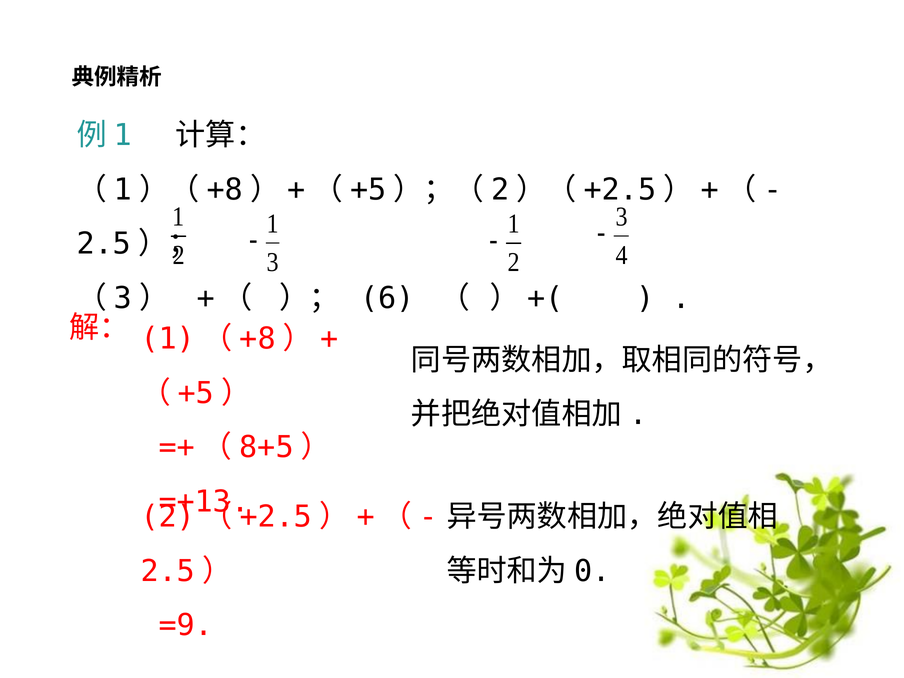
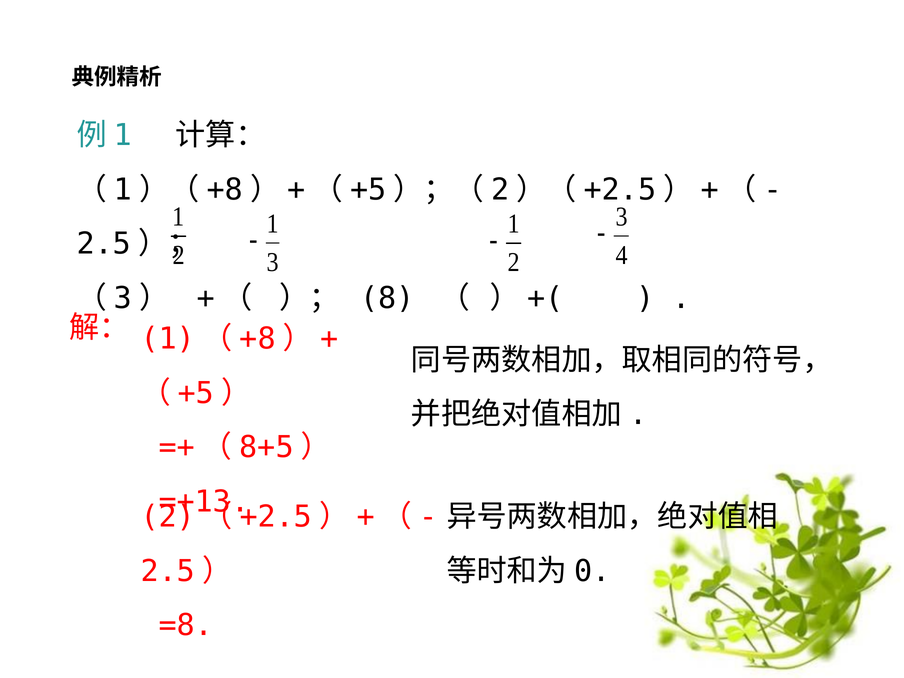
6: 6 -> 8 (387, 298)
=9: =9 -> =8 (186, 626)
